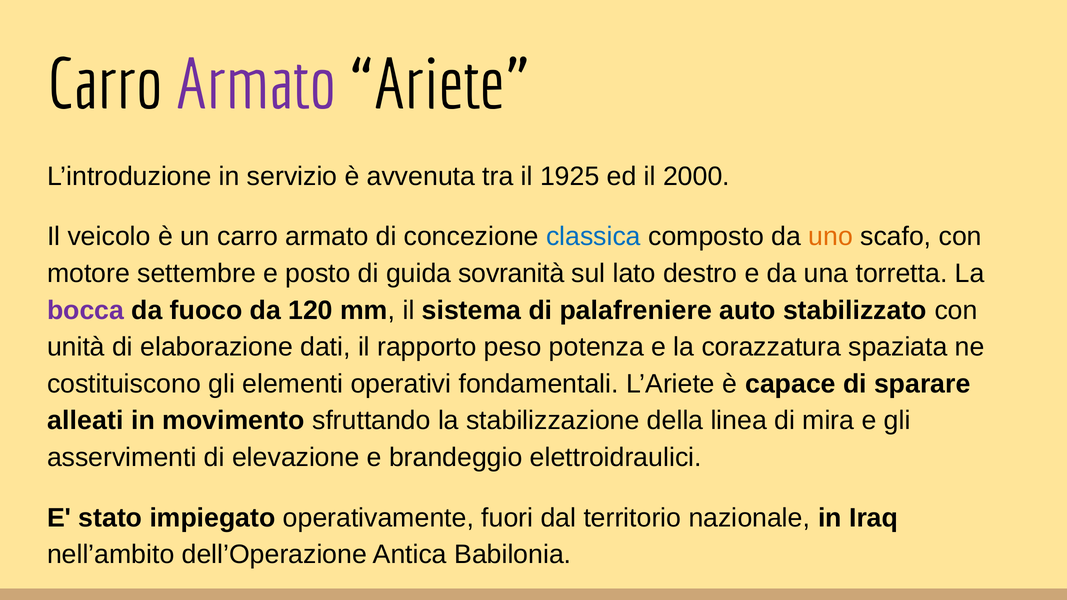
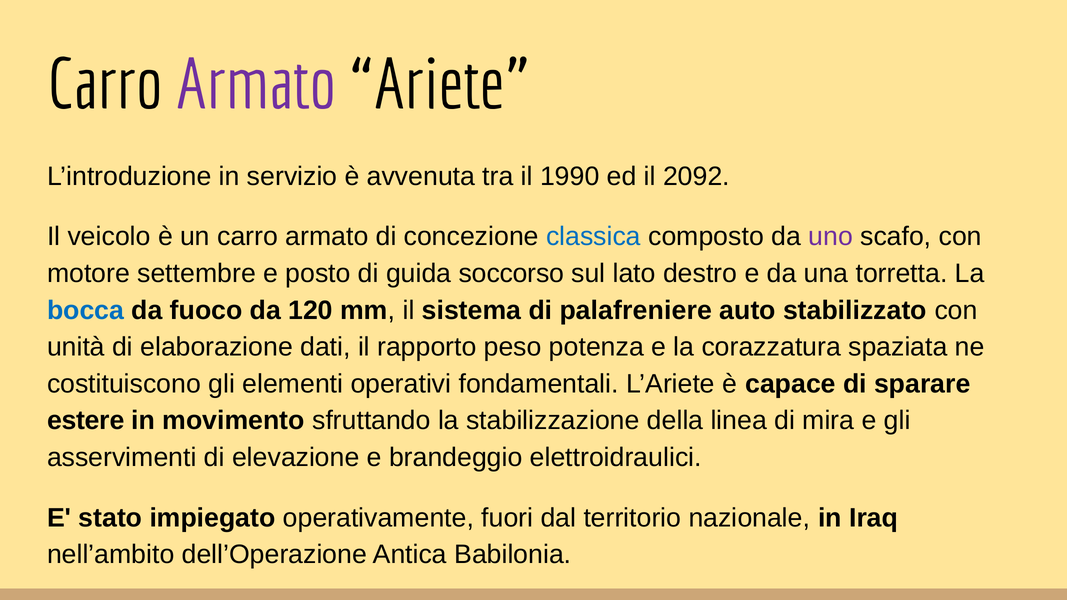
1925: 1925 -> 1990 (570, 176)
2000: 2000 -> 2092 (696, 176)
uno colour: orange -> purple (831, 237)
sovranità: sovranità -> soccorso (511, 274)
bocca colour: purple -> blue (86, 310)
alleati: alleati -> estere (86, 421)
